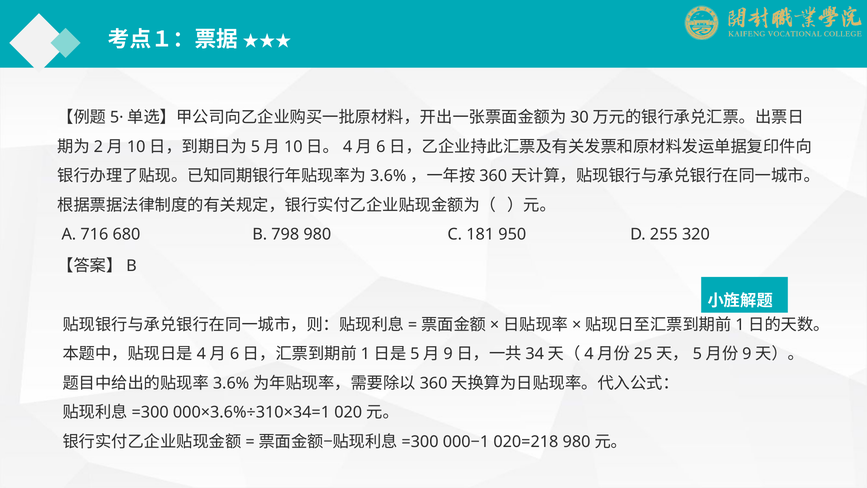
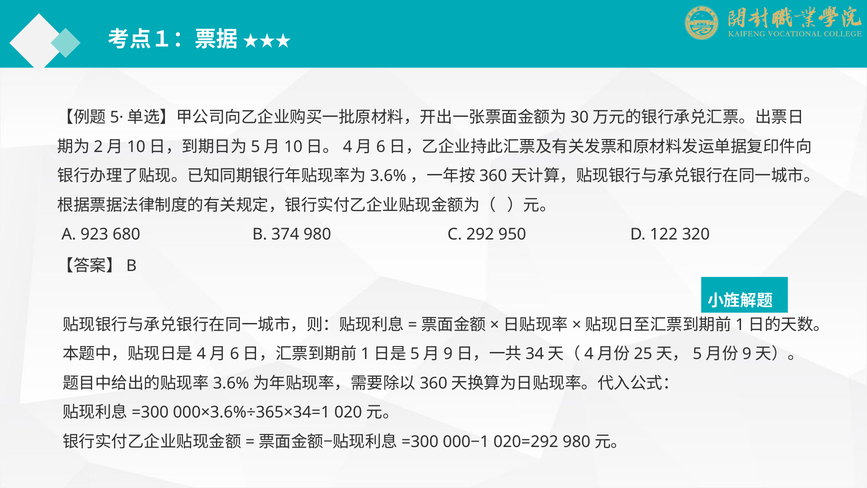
716: 716 -> 923 (94, 234)
798: 798 -> 374 (285, 234)
181: 181 -> 292 (480, 234)
255: 255 -> 122 (664, 234)
000×3.6%÷310×34=1: 000×3.6%÷310×34=1 -> 000×3.6%÷365×34=1 (252, 412)
020=218: 020=218 -> 020=292 (526, 442)
